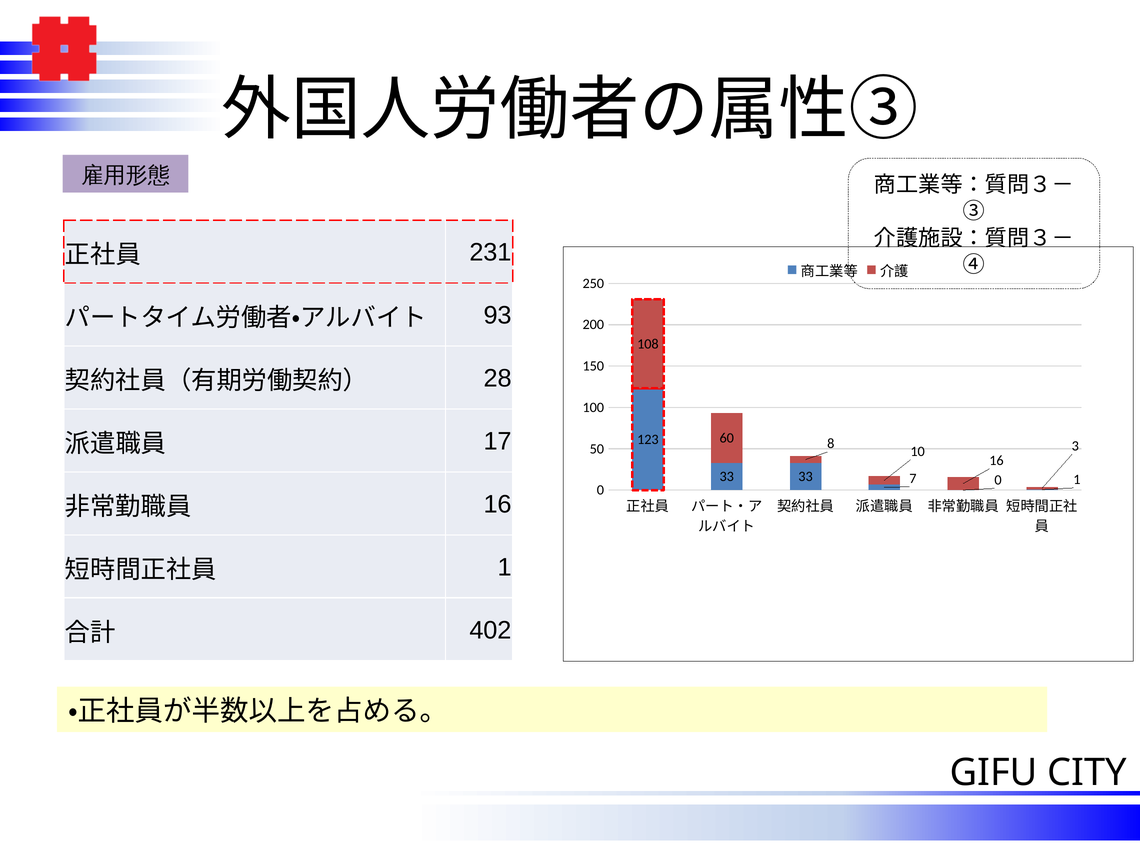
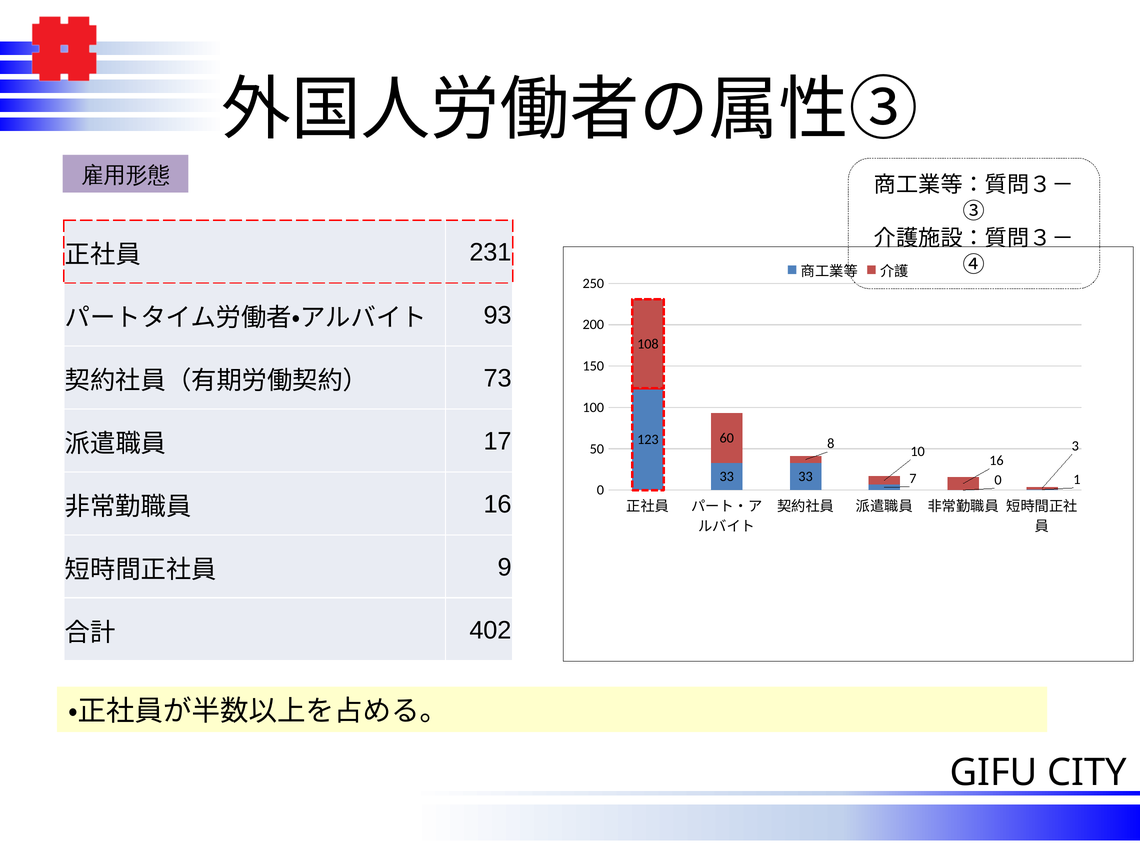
28: 28 -> 73 (498, 378)
1: 1 -> 9 (505, 567)
